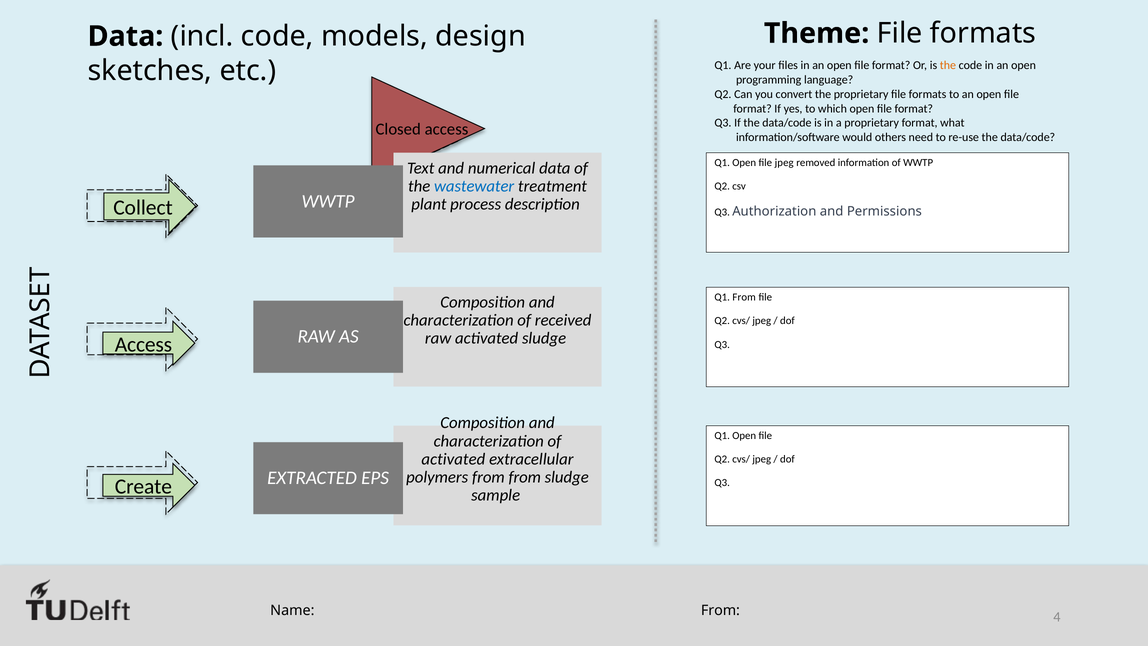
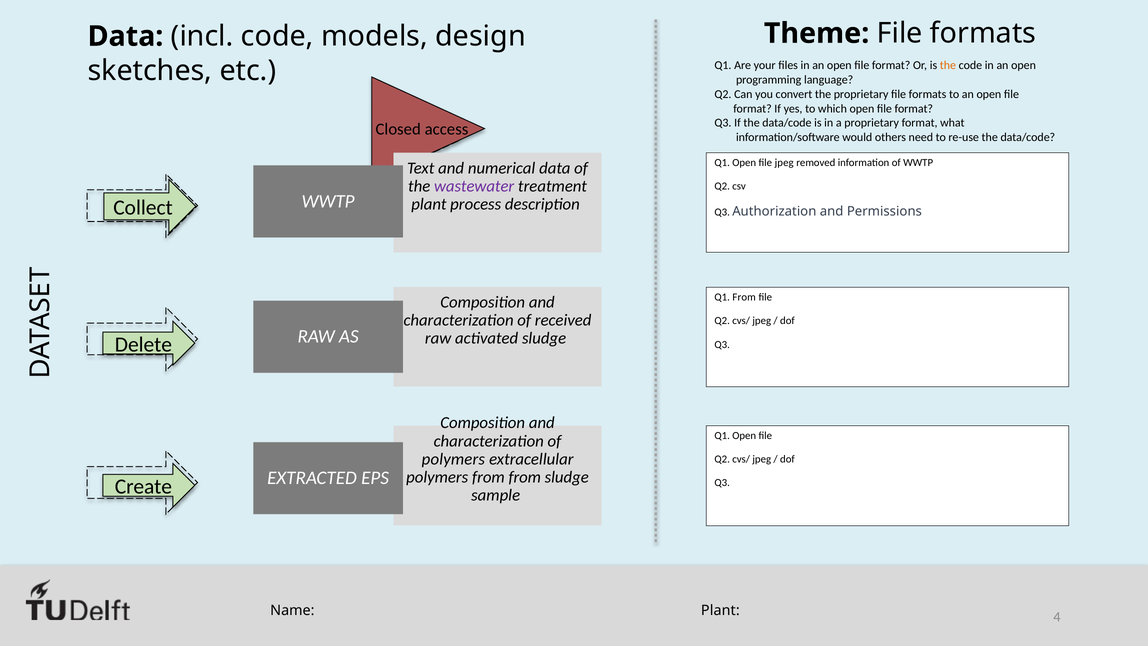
wastewater colour: blue -> purple (474, 186)
Access: Access -> Delete (143, 344)
activated: activated -> polymers (453, 459)
Name From: From -> Plant (720, 610)
